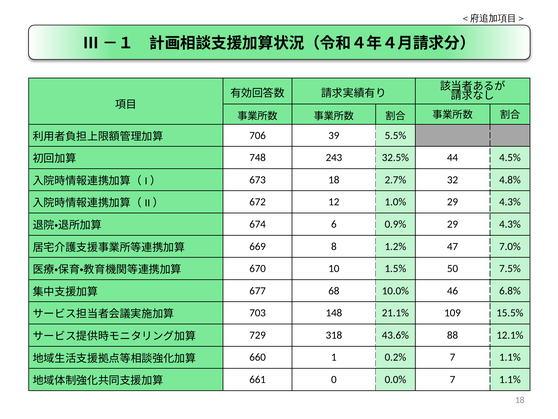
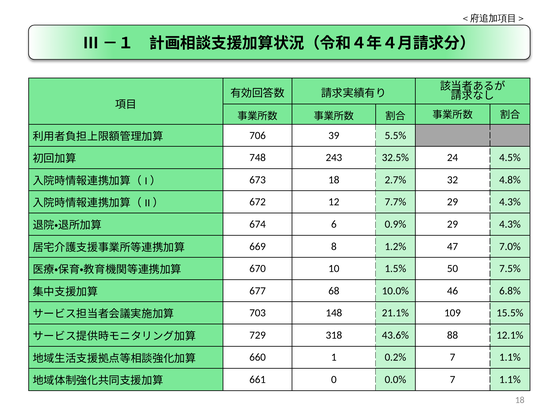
44: 44 -> 24 (453, 157)
1.0%: 1.0% -> 7.7% (395, 202)
